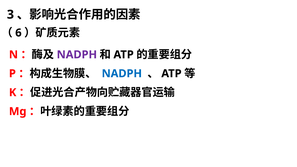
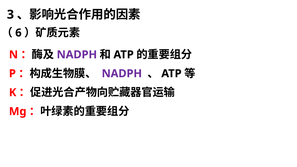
NADPH colour: blue -> purple (122, 74)
